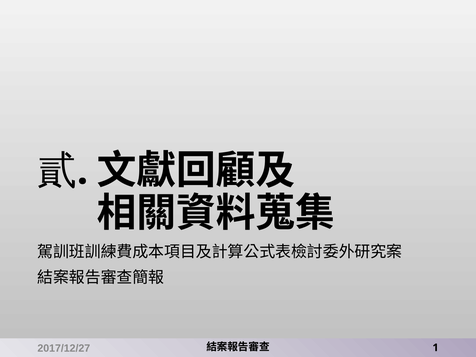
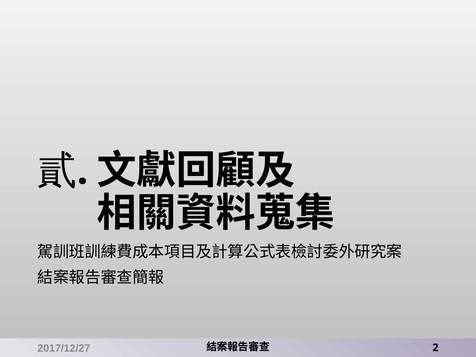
1: 1 -> 2 (436, 348)
